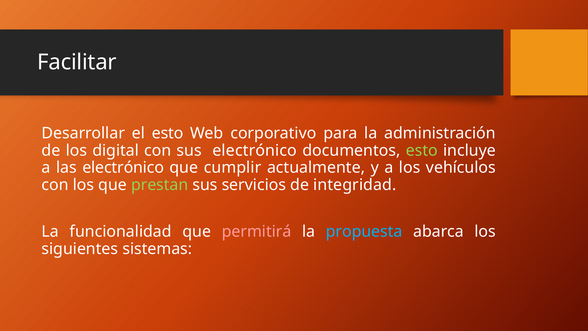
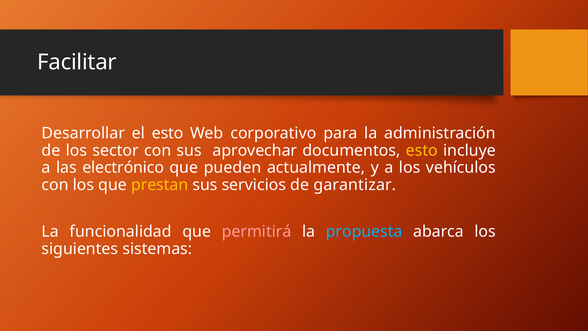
digital: digital -> sector (116, 150)
sus electrónico: electrónico -> aprovechar (255, 150)
esto colour: light green -> yellow (422, 150)
cumplir: cumplir -> pueden (233, 168)
prestan colour: light green -> yellow (160, 185)
integridad: integridad -> garantizar (355, 185)
